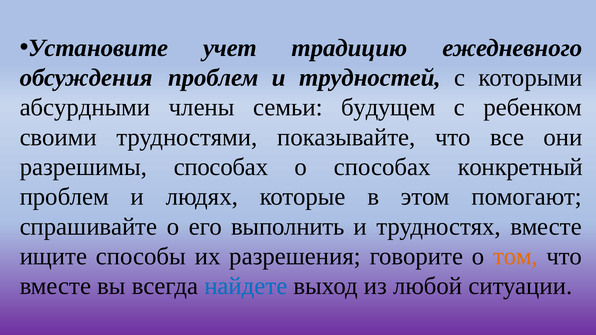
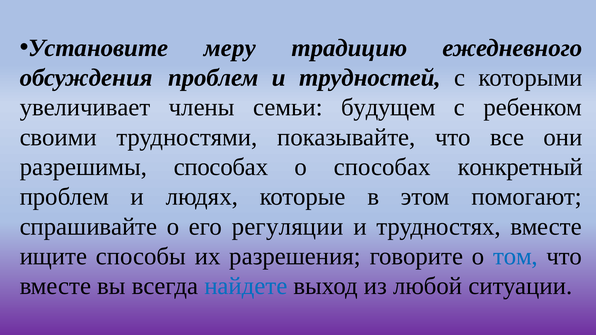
учет: учет -> меру (230, 48)
абсурдными: абсурдными -> увеличивает (85, 108)
выполнить: выполнить -> регуляции (288, 227)
том colour: orange -> blue (515, 256)
